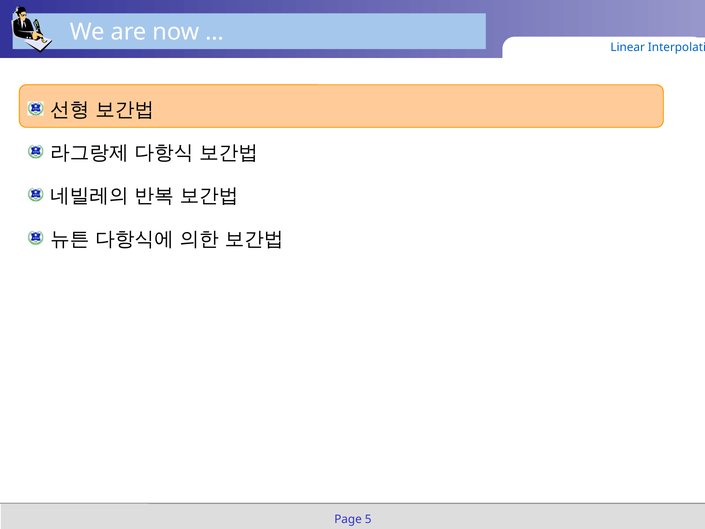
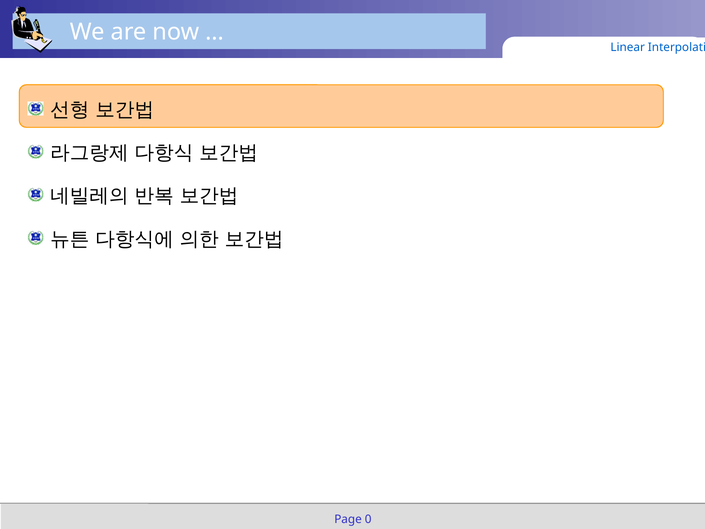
5: 5 -> 0 (368, 519)
